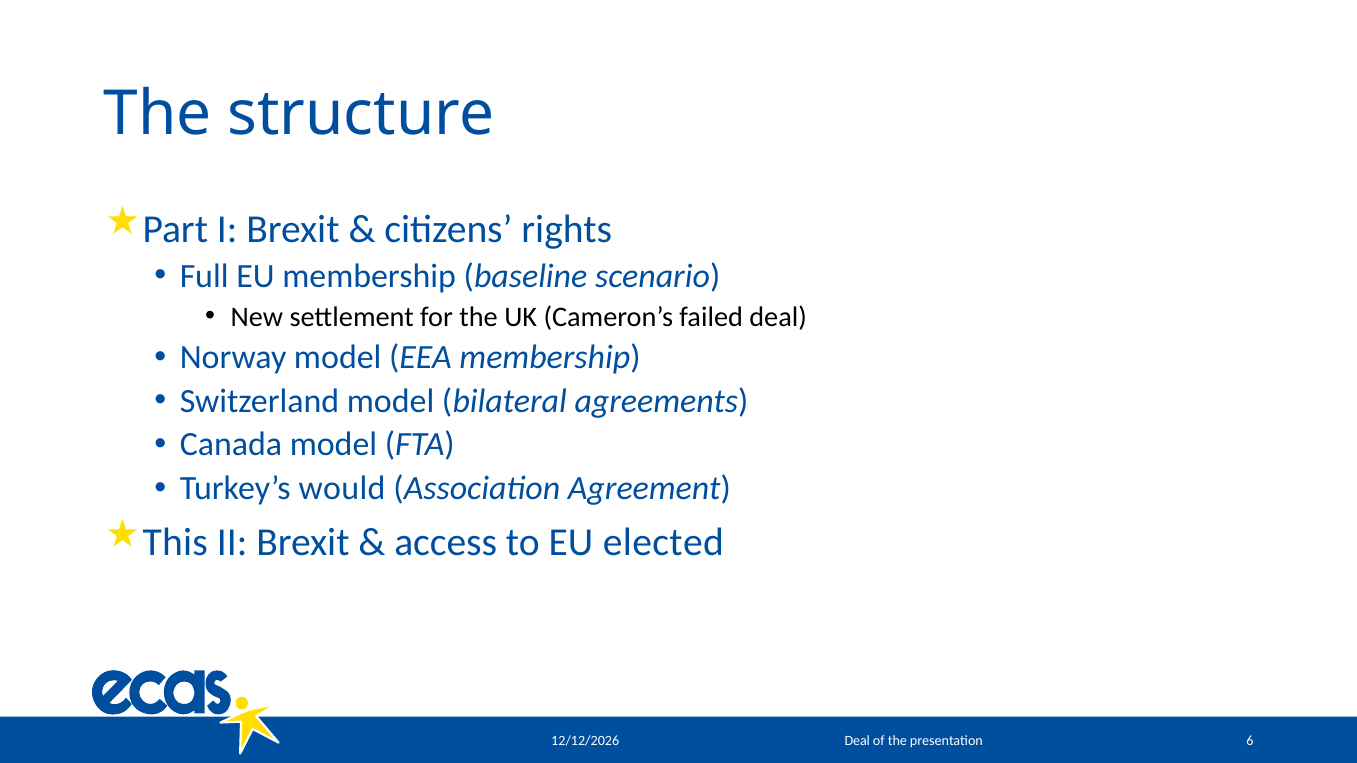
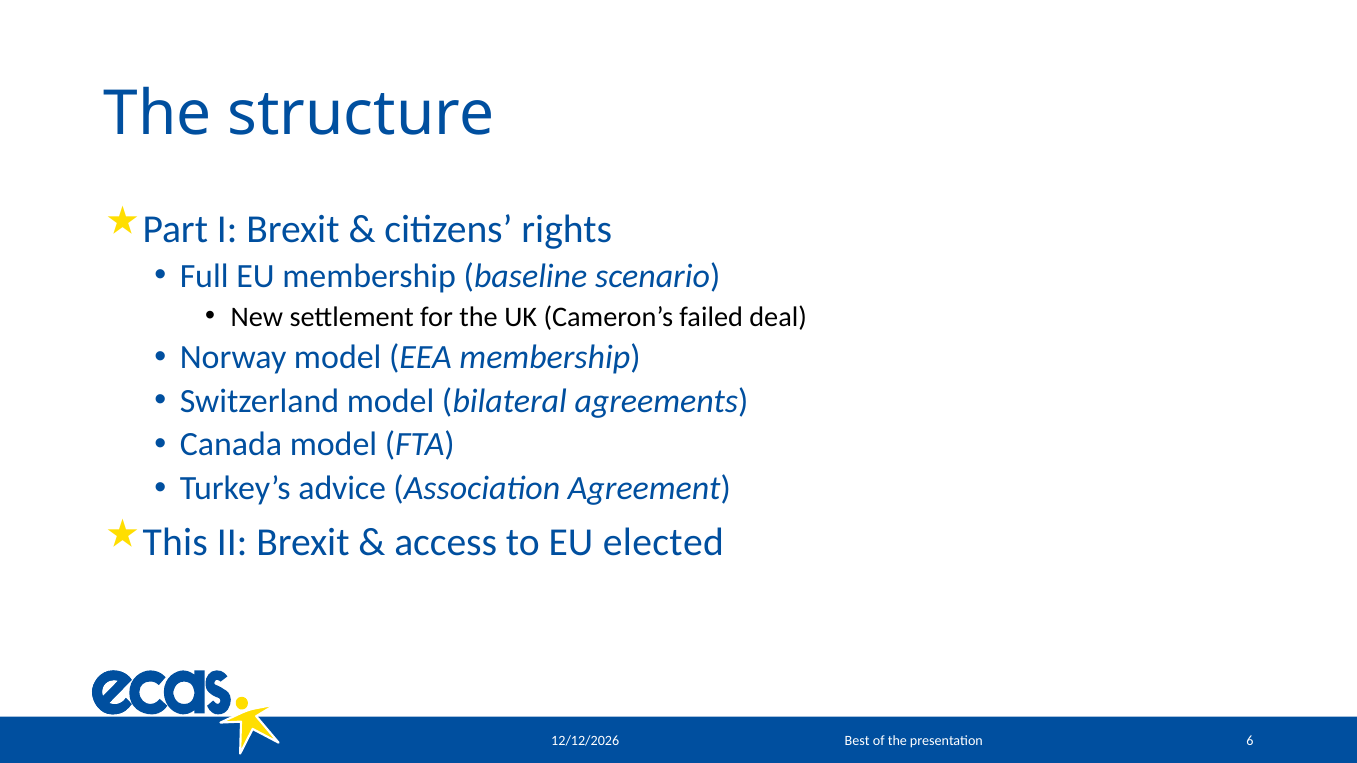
would: would -> advice (342, 488)
Deal: Deal -> Best (857, 741)
